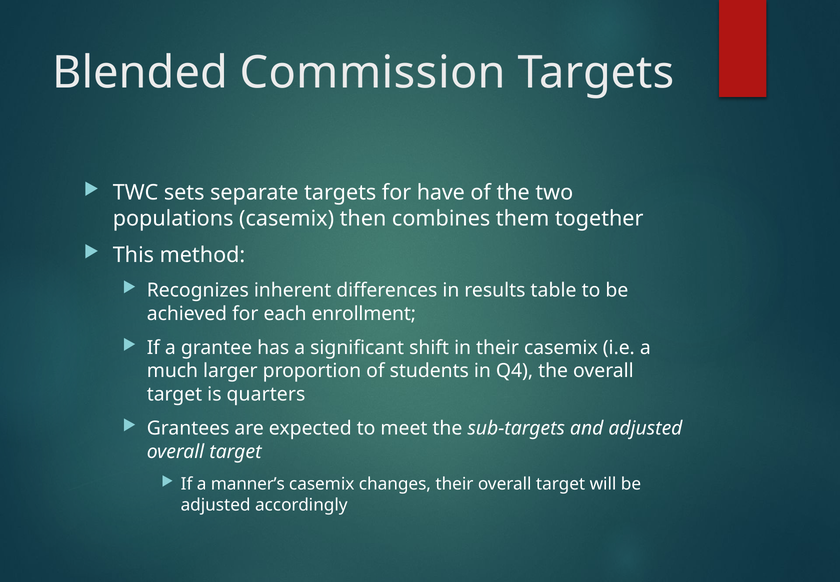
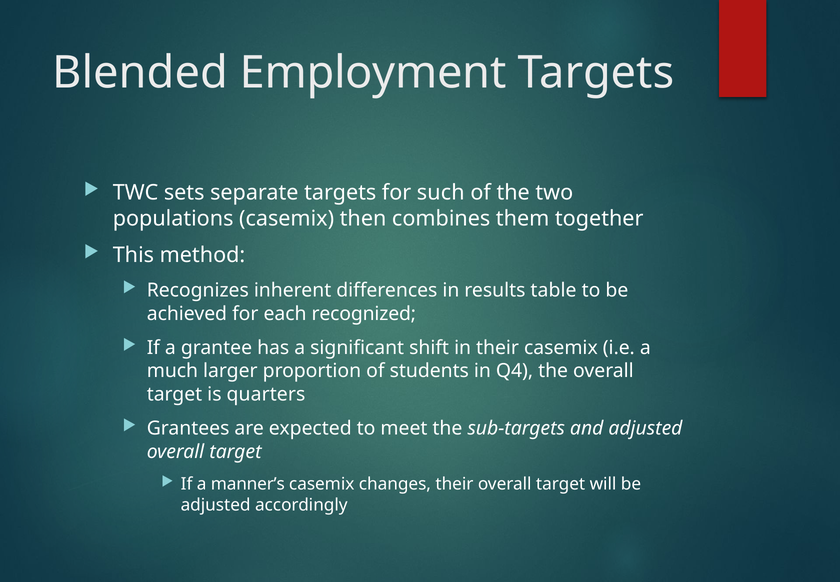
Commission: Commission -> Employment (373, 73)
have: have -> such (441, 192)
enrollment: enrollment -> recognized (364, 313)
